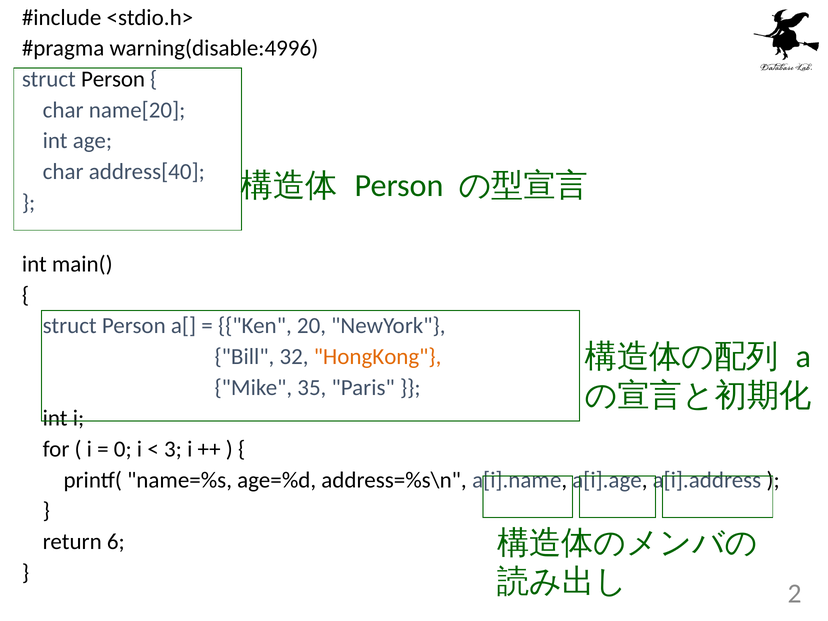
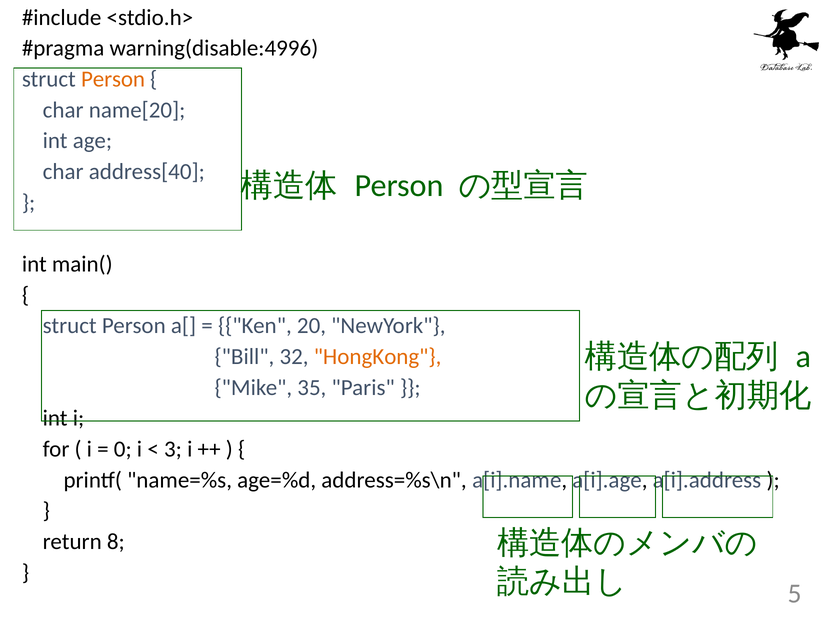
Person colour: black -> orange (113, 79)
6: 6 -> 8 (116, 542)
2: 2 -> 5 (794, 594)
